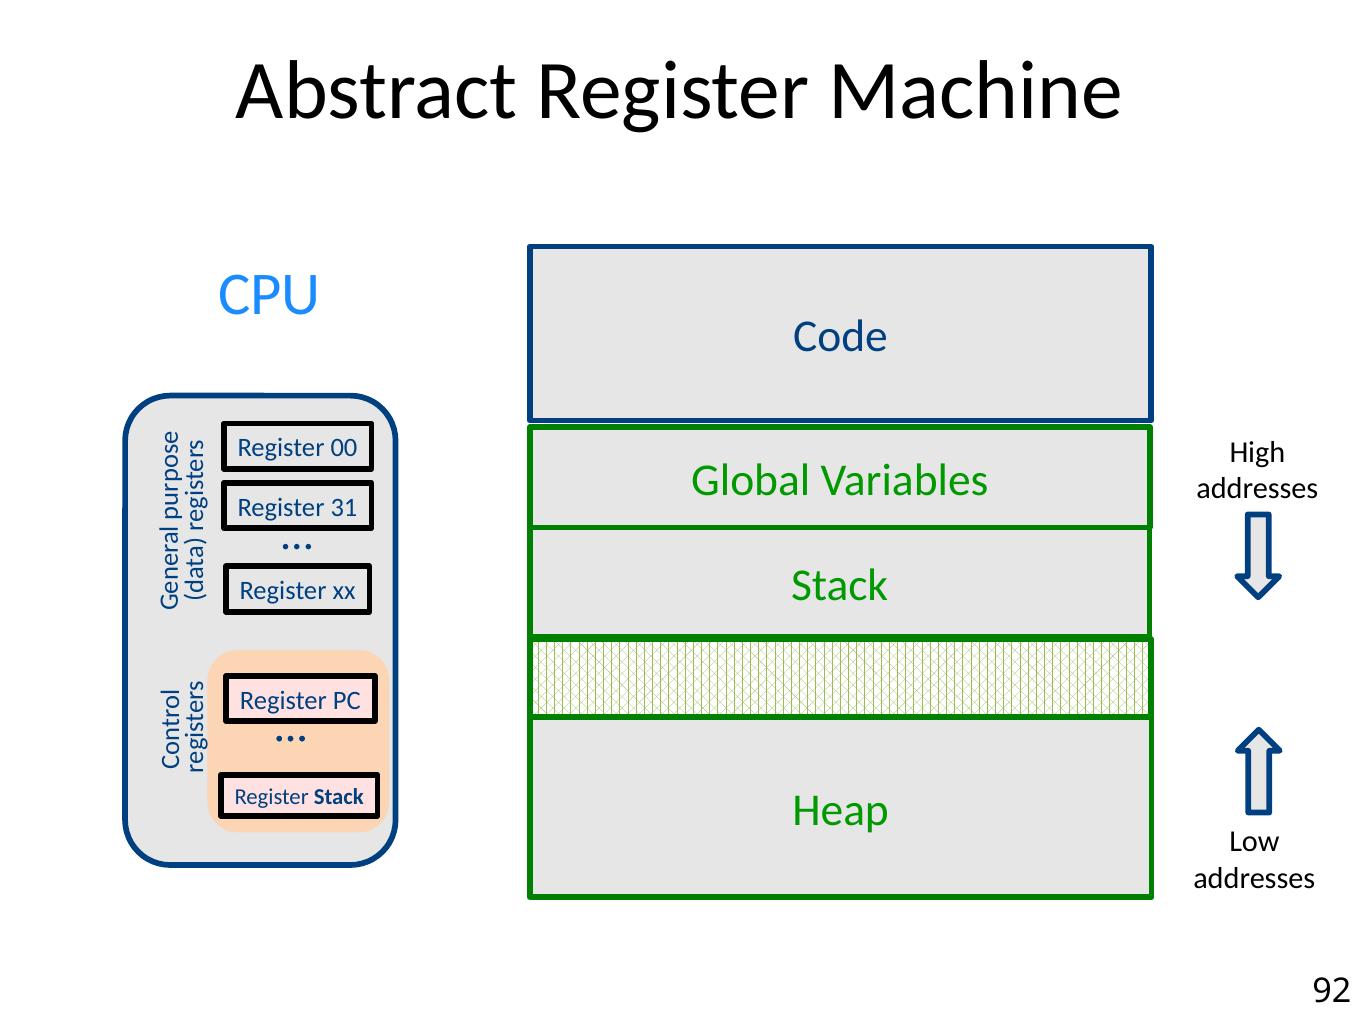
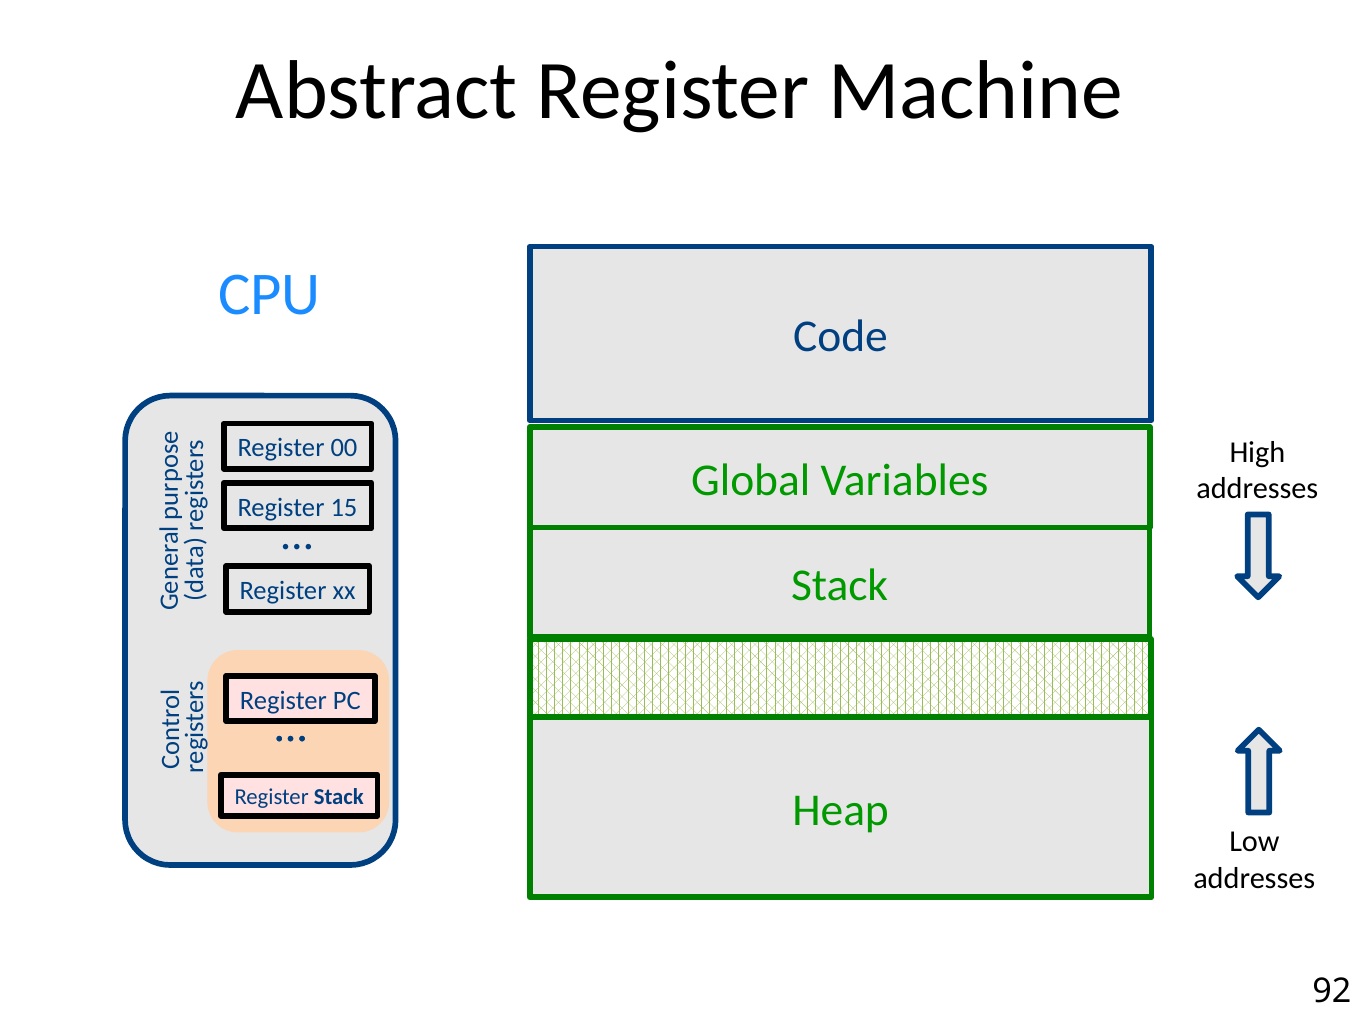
31: 31 -> 15 (344, 507)
